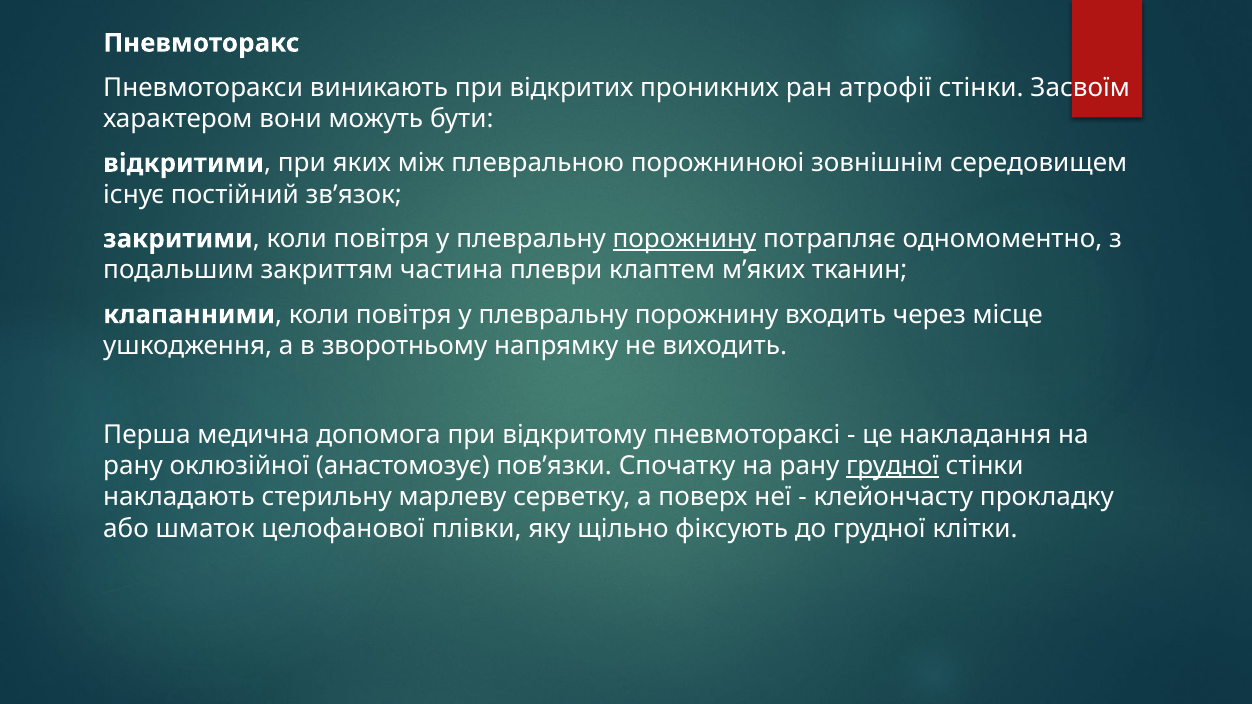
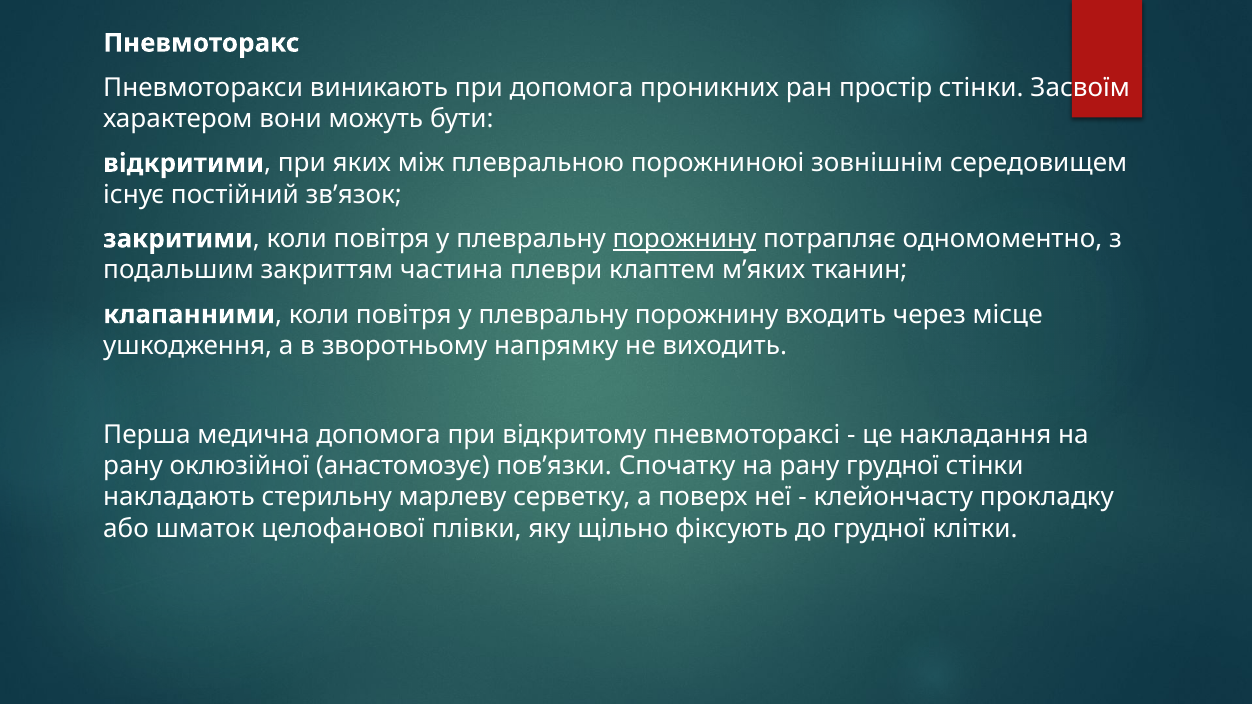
при відкритих: відкритих -> допомога (571, 87)
атрофії: атрофії -> простір (886, 87)
грудної underline: present -> none (893, 466)
